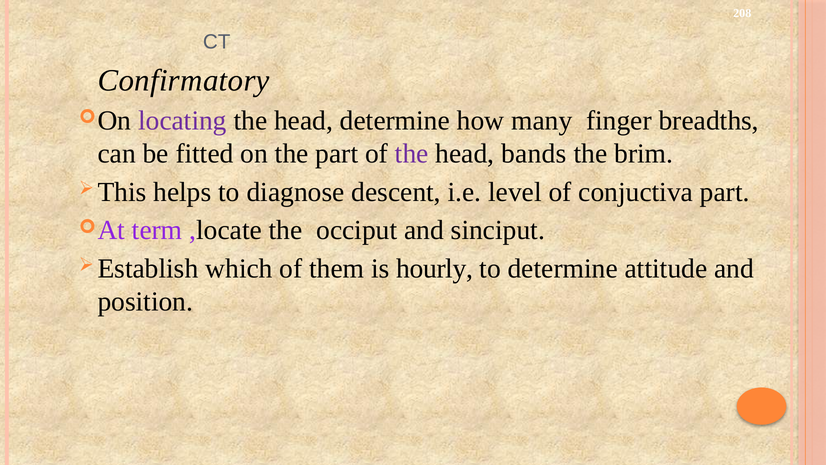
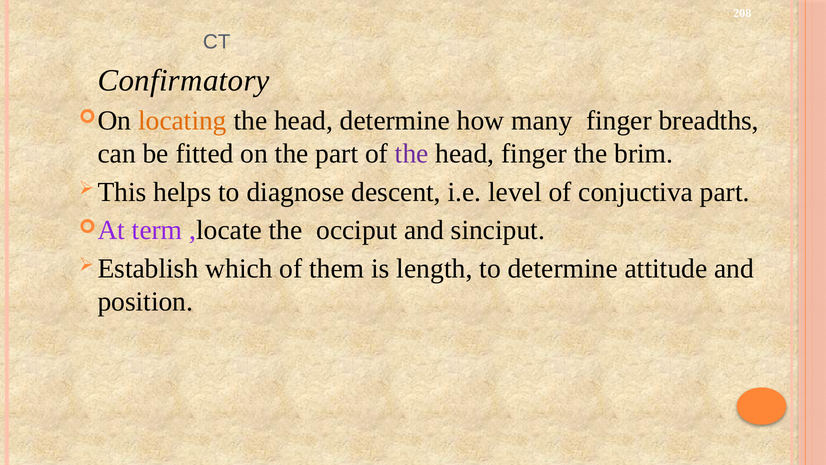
locating colour: purple -> orange (182, 121)
head bands: bands -> finger (534, 154)
hourly: hourly -> length (434, 268)
